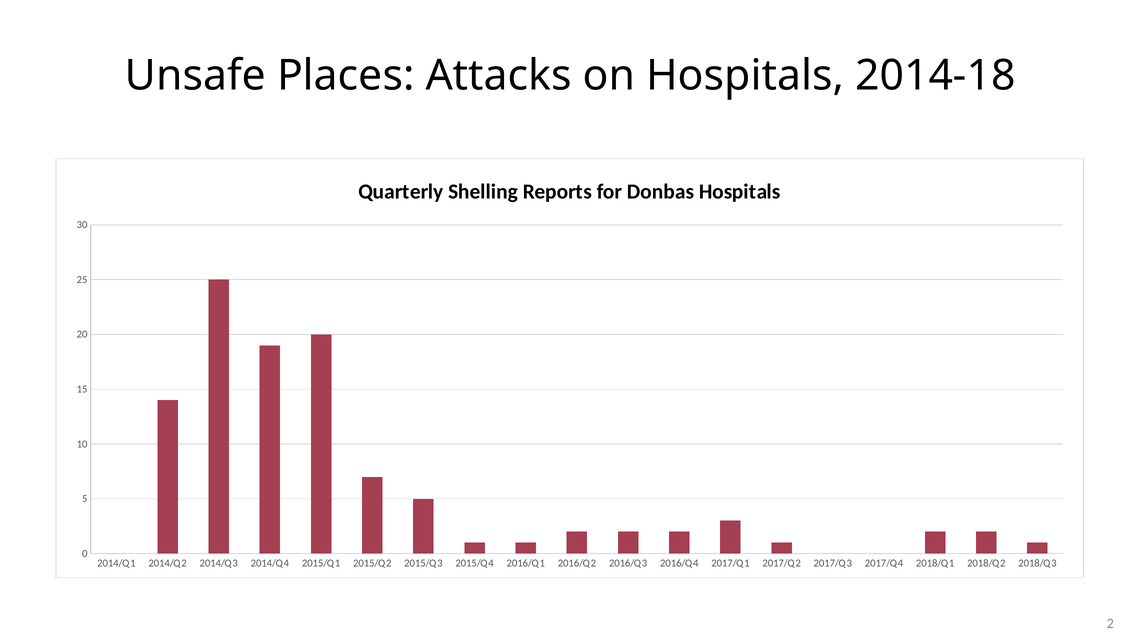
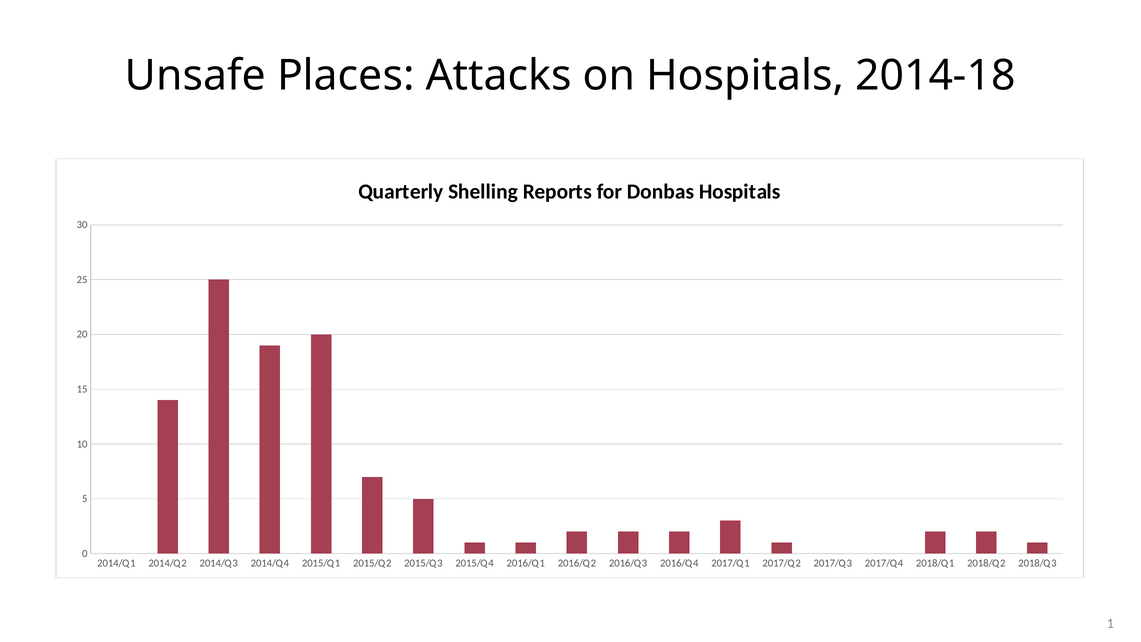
2: 2 -> 1 (1110, 623)
